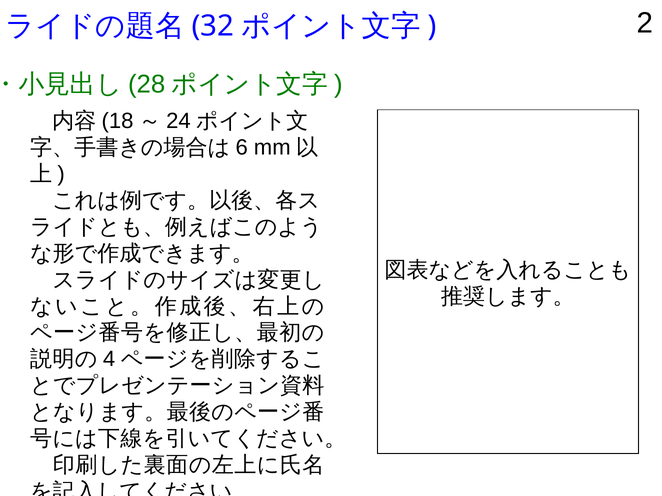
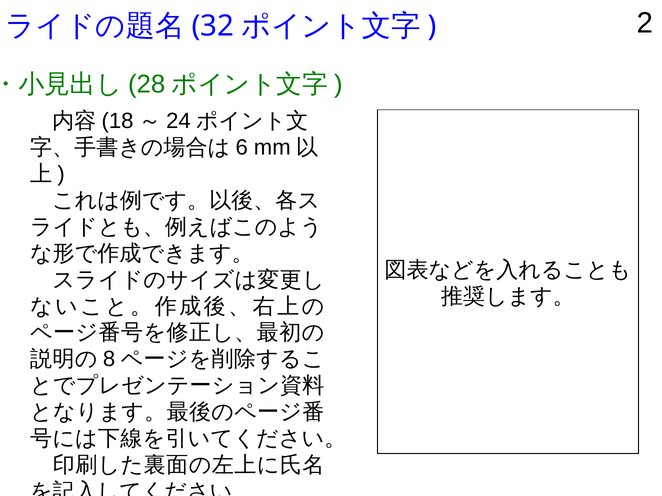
4: 4 -> 8 (109, 360)
